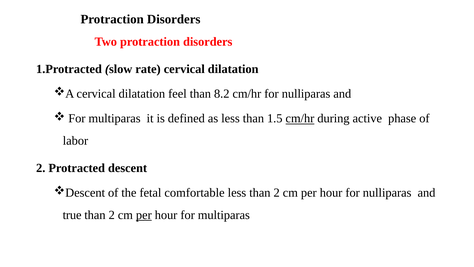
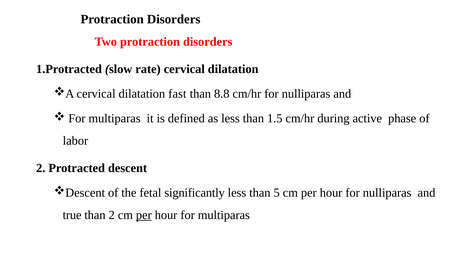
feel: feel -> fast (177, 94)
8.2: 8.2 -> 8.8 (222, 94)
cm/hr underline: present -> none (300, 118)
comfortable: comfortable -> significantly (195, 192)
less than 2: 2 -> 5 (277, 192)
